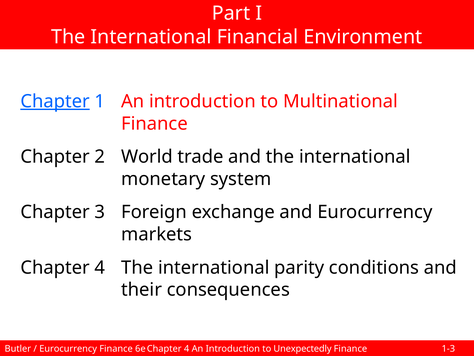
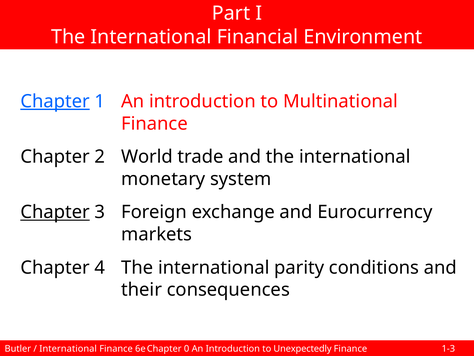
Chapter underline: none -> present (55, 212)
Eurocurrency: Eurocurrency -> International (68, 348)
4: 4 -> 0 (187, 348)
